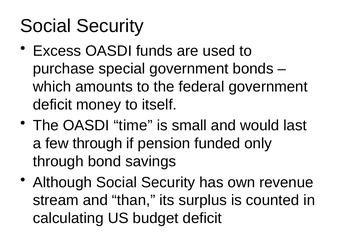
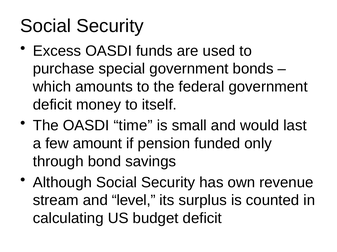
few through: through -> amount (97, 144)
than: than -> level (134, 201)
